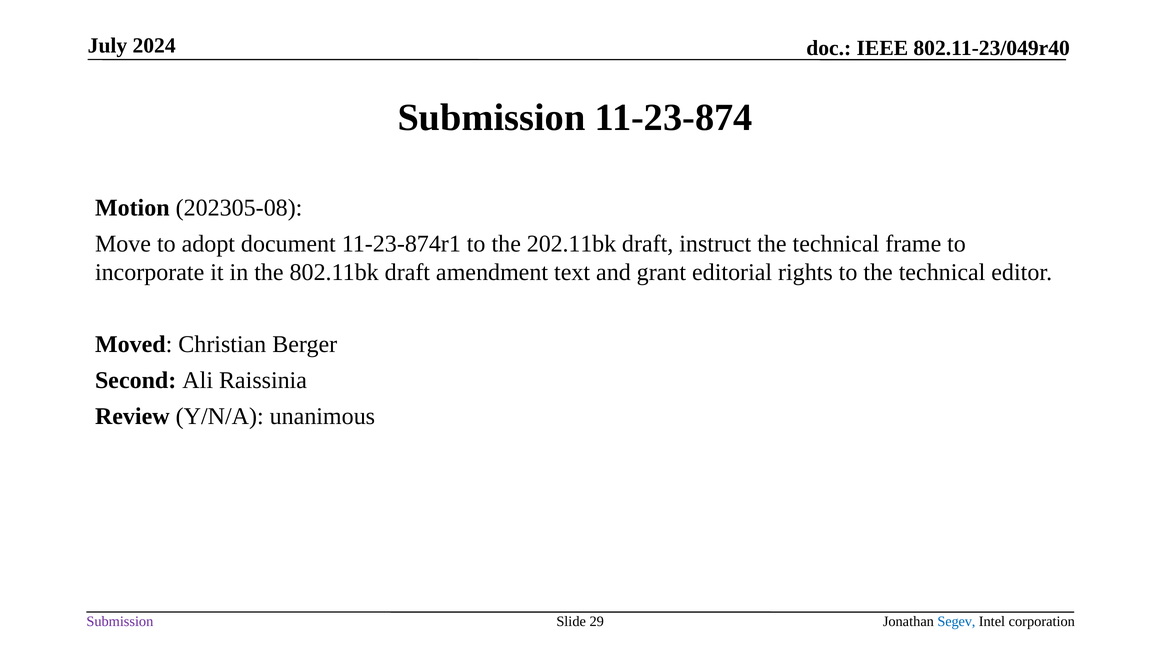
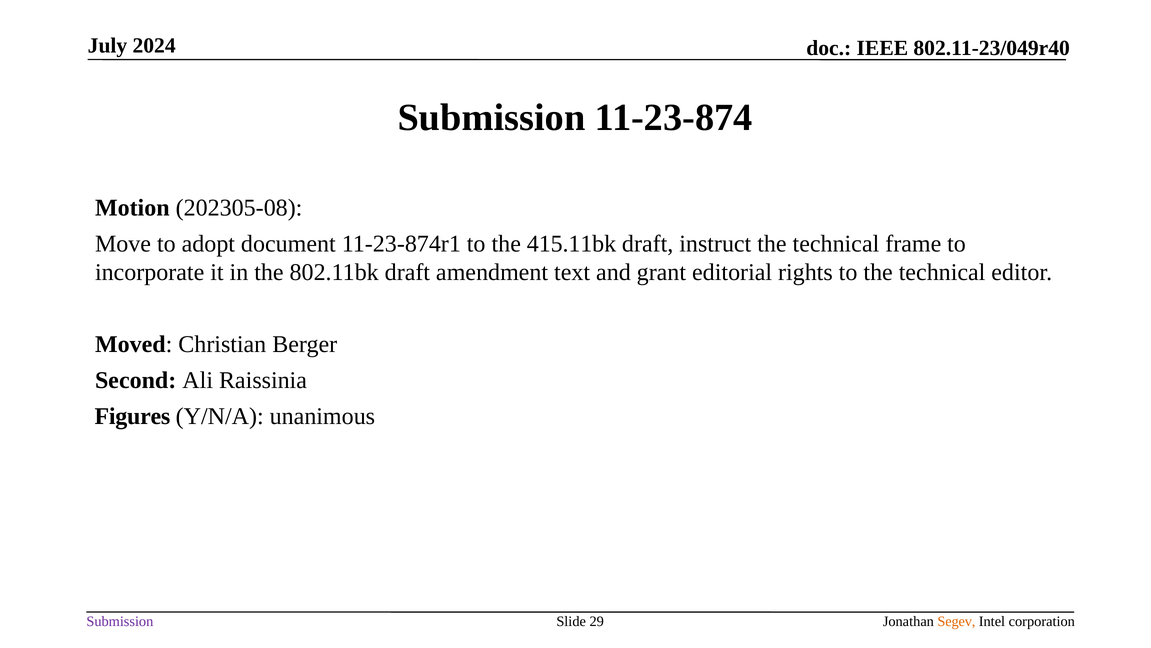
202.11bk: 202.11bk -> 415.11bk (571, 243)
Review: Review -> Figures (132, 416)
Segev colour: blue -> orange (956, 621)
